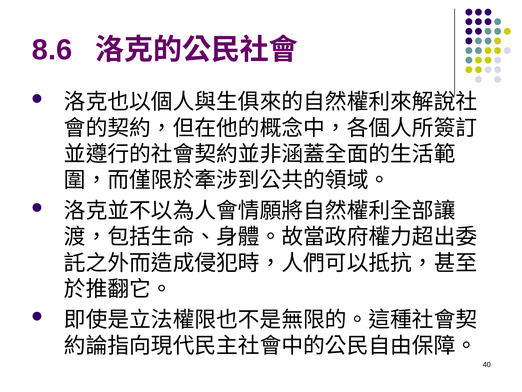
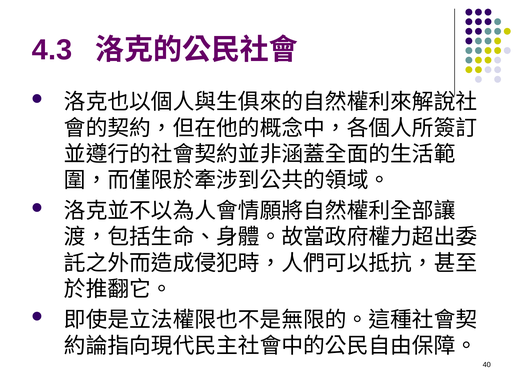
8.6: 8.6 -> 4.3 (52, 50)
